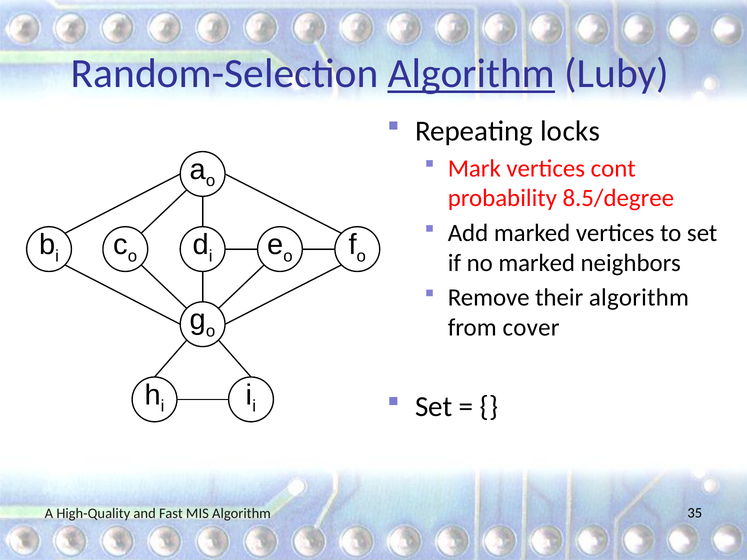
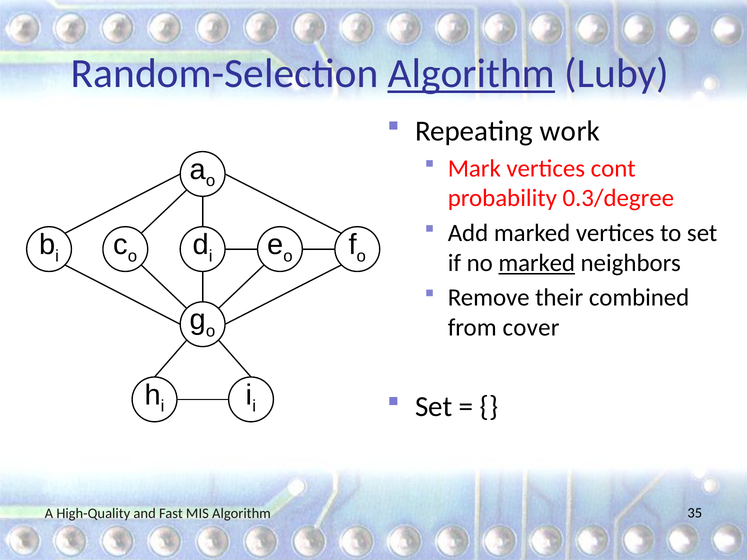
locks: locks -> work (570, 131)
8.5/degree: 8.5/degree -> 0.3/degree (618, 198)
marked underline: none -> present (537, 263)
their algorithm: algorithm -> combined (639, 298)
